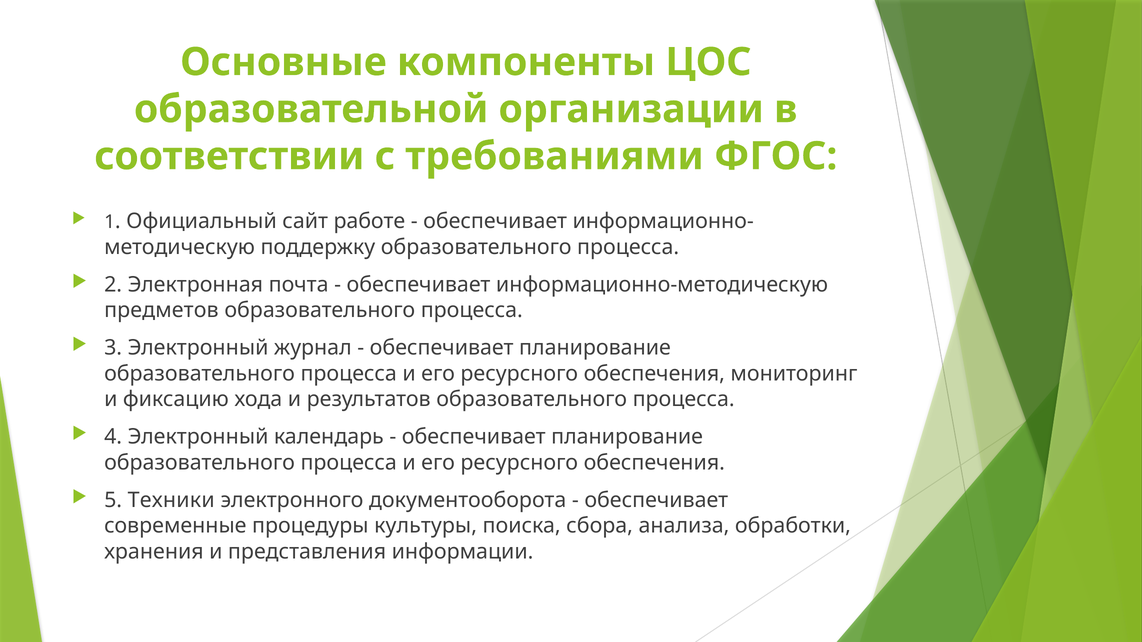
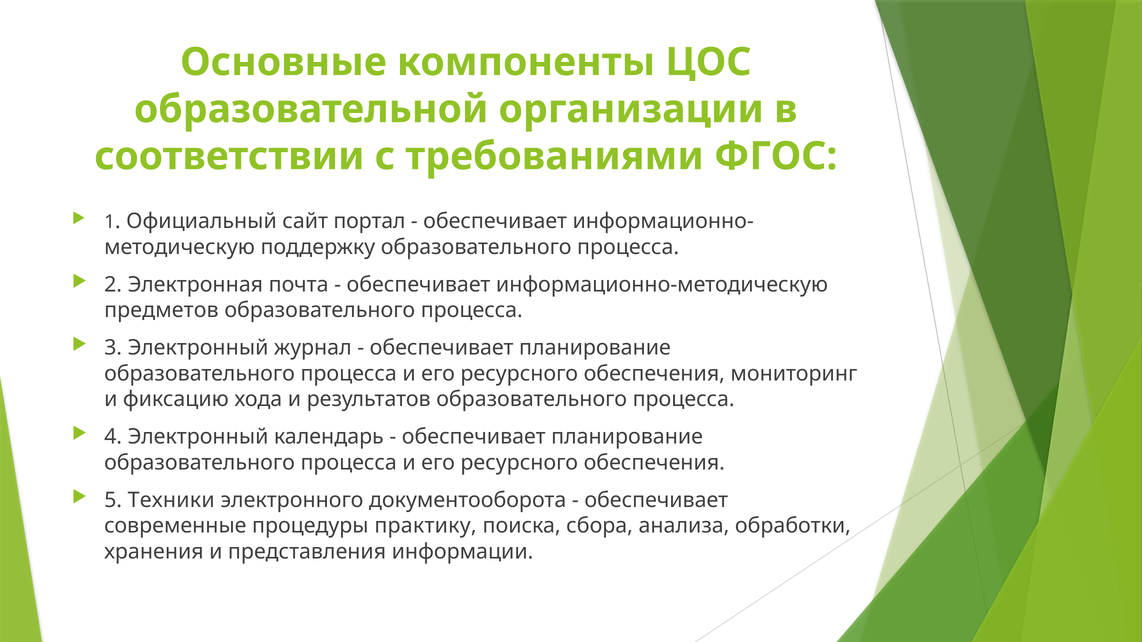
работе: работе -> портал (369, 222)
культуры: культуры -> практику (426, 526)
